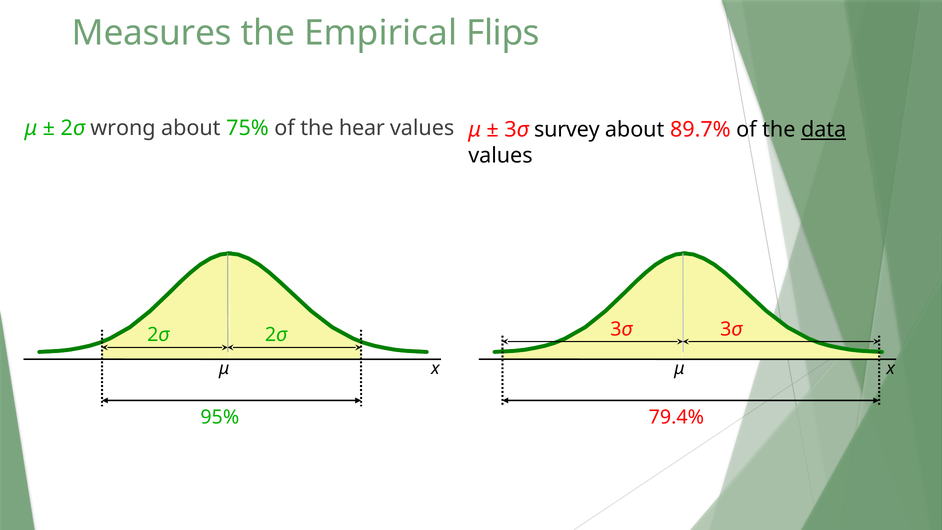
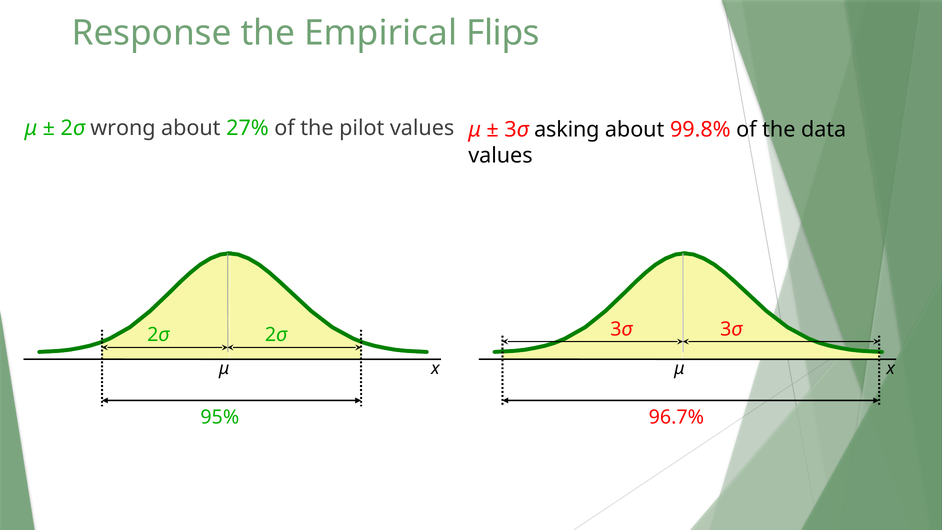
Measures: Measures -> Response (152, 33)
75%: 75% -> 27% (247, 128)
hear: hear -> pilot (362, 128)
survey: survey -> asking (567, 130)
89.7%: 89.7% -> 99.8% (700, 130)
data underline: present -> none (824, 130)
79.4%: 79.4% -> 96.7% (676, 417)
